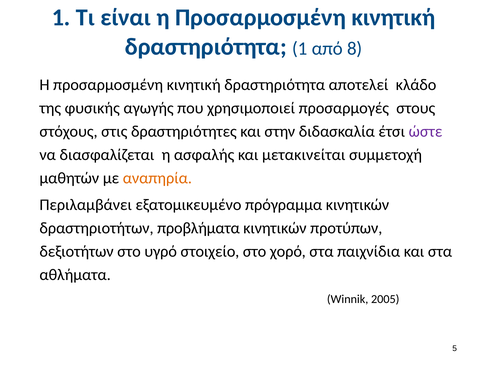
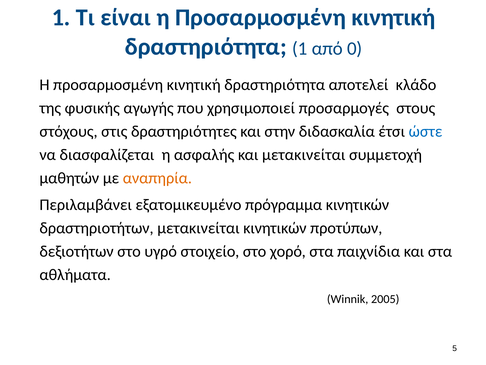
8: 8 -> 0 (355, 48)
ώστε colour: purple -> blue (425, 131)
δραστηριοτήτων προβλήματα: προβλήματα -> μετακινείται (198, 228)
